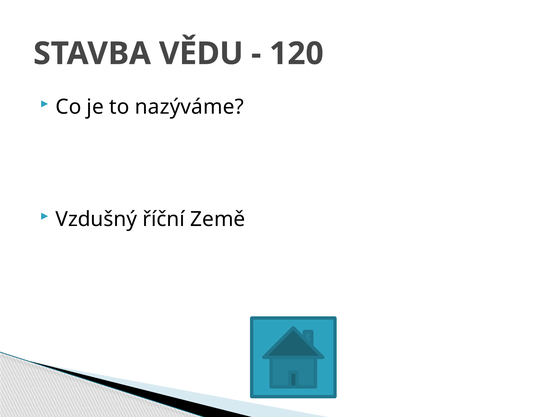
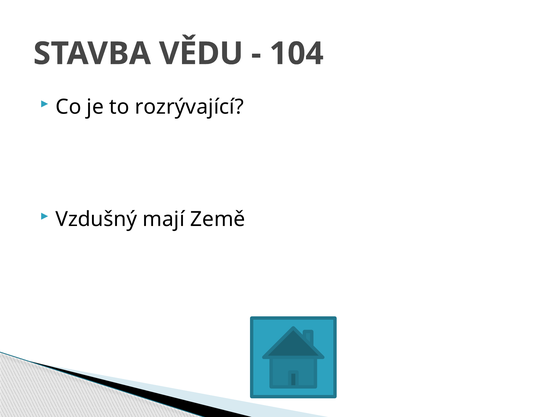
120: 120 -> 104 (296, 54)
nazýváme: nazýváme -> rozrývající (189, 107)
říční: říční -> mají (164, 219)
